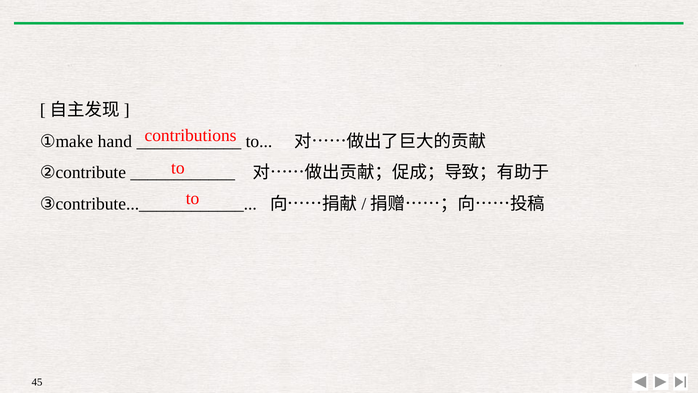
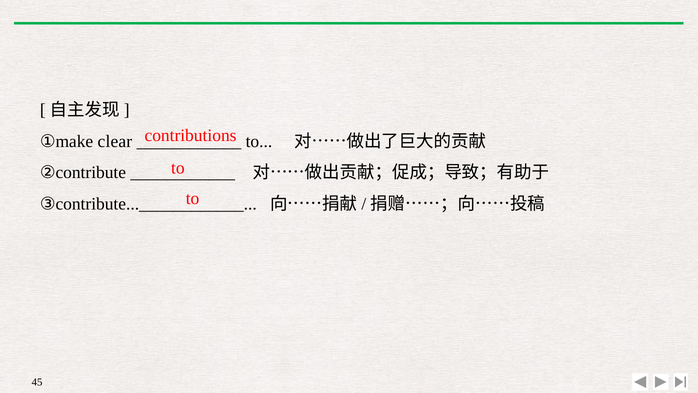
hand: hand -> clear (115, 141)
